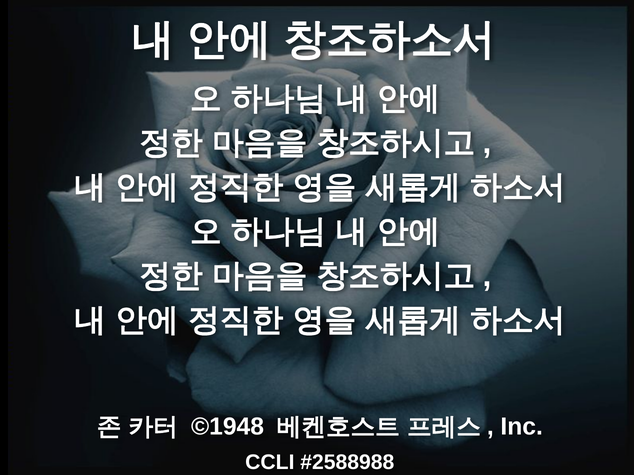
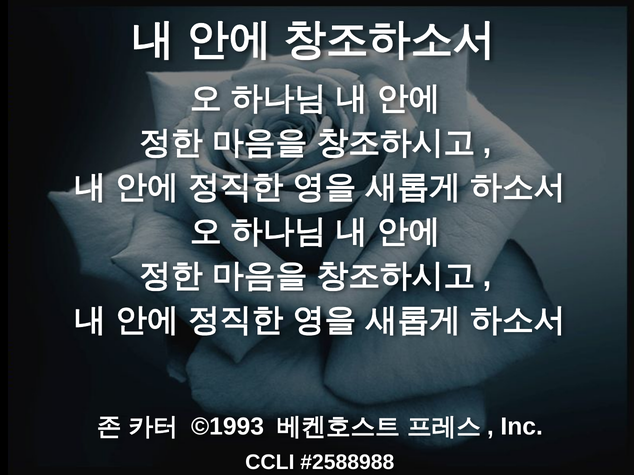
©1948: ©1948 -> ©1993 (228, 427)
